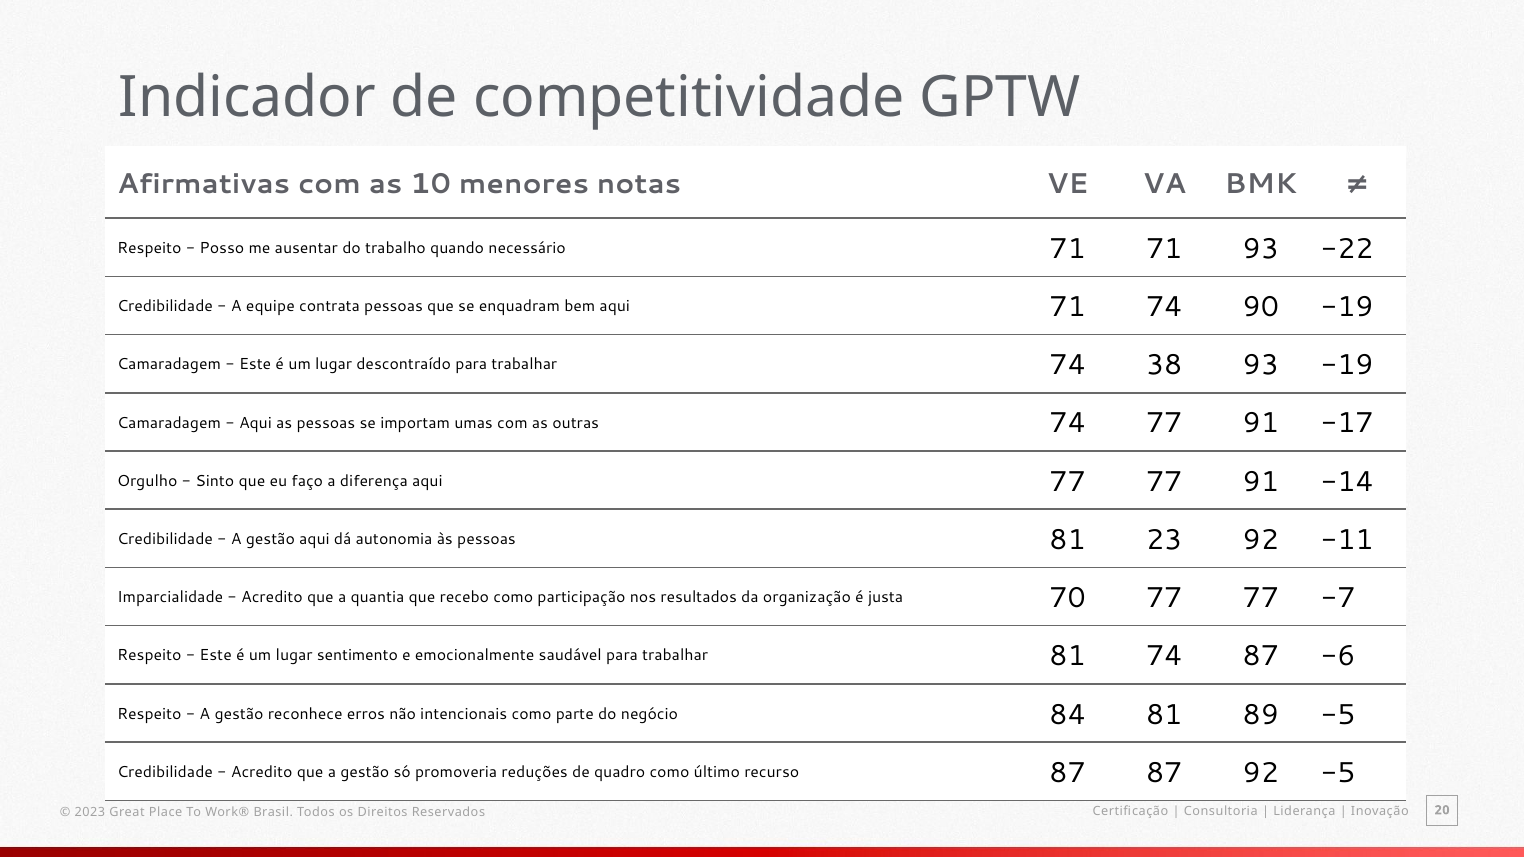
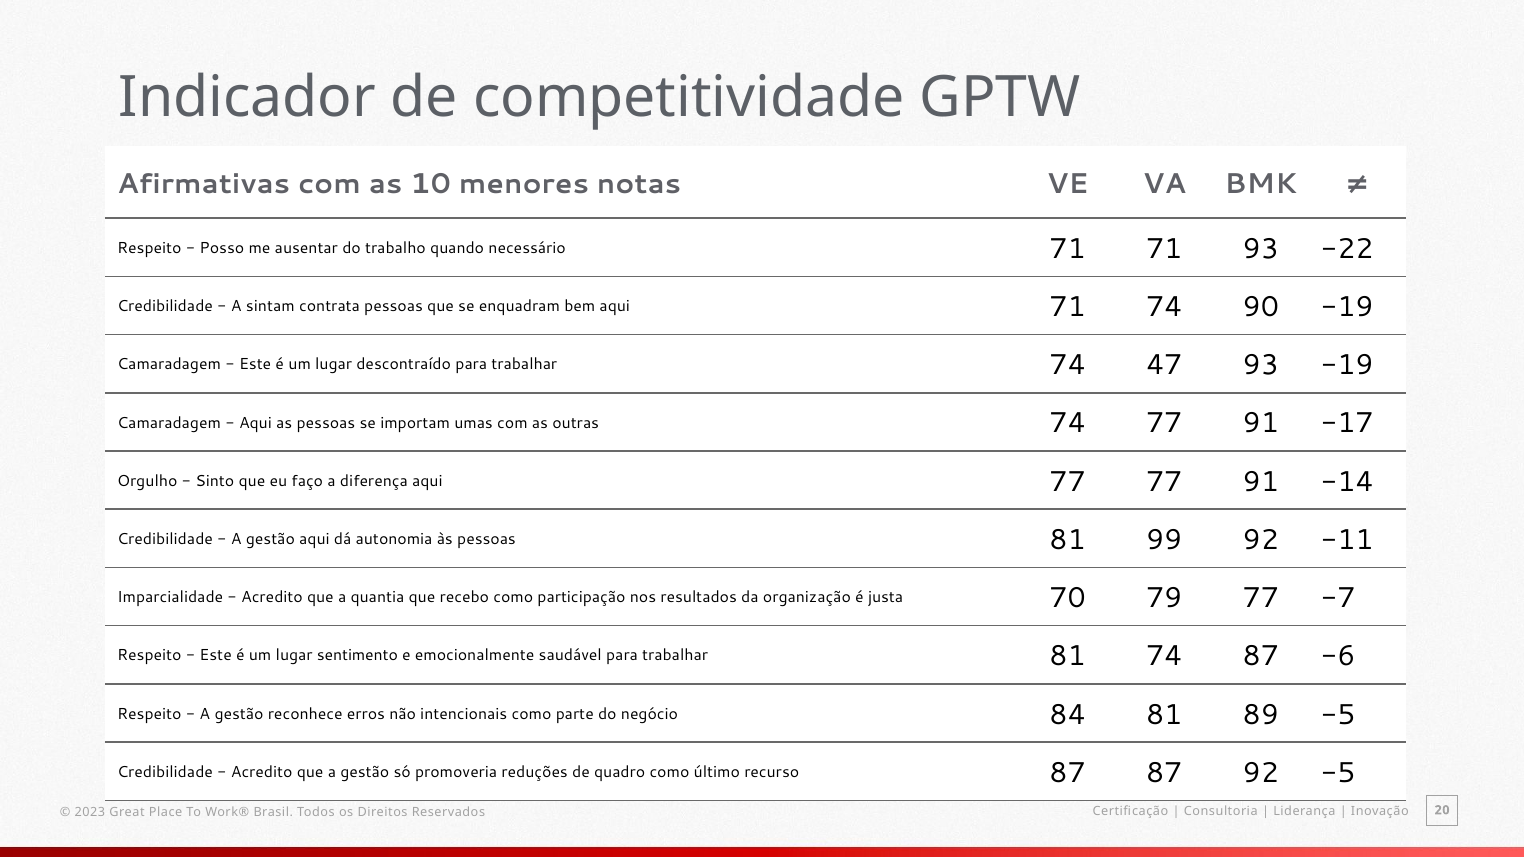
equipe: equipe -> sintam (270, 306)
38: 38 -> 47 (1164, 365)
23: 23 -> 99 (1164, 540)
70 77: 77 -> 79 (1164, 598)
